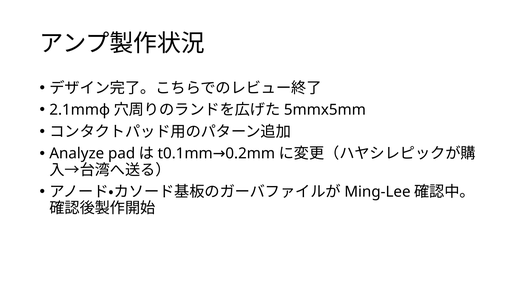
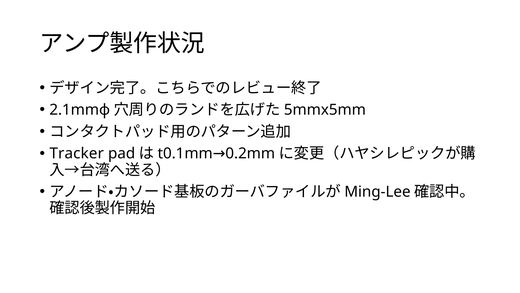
Analyze: Analyze -> Tracker (77, 153)
